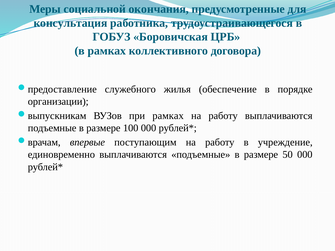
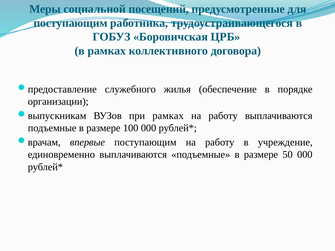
окончания: окончания -> посещений (159, 9)
консультация: консультация -> поступающим (70, 23)
